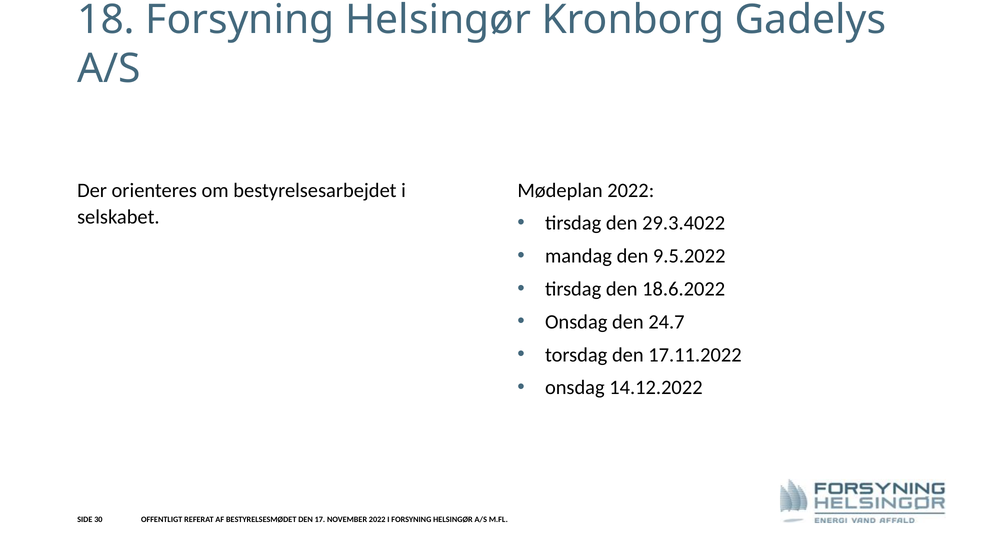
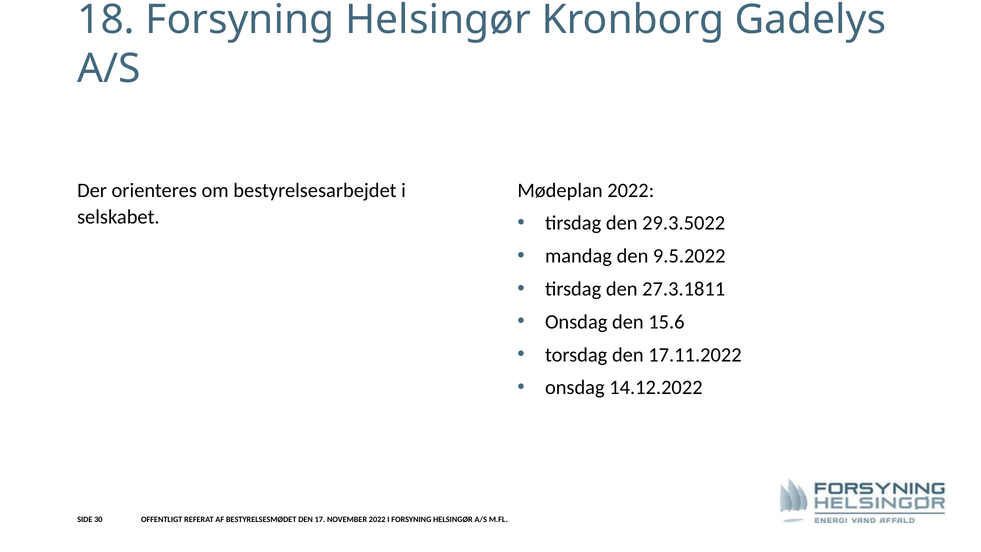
29.3.4022: 29.3.4022 -> 29.3.5022 (684, 223)
18.6.2022: 18.6.2022 -> 27.3.1811 (684, 289)
24.7: 24.7 -> 15.6 (666, 322)
